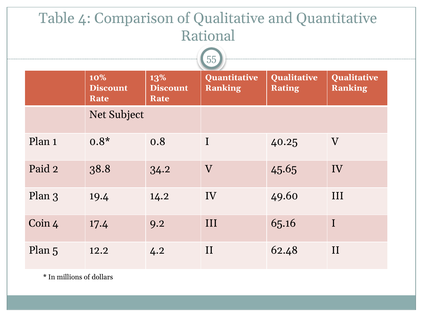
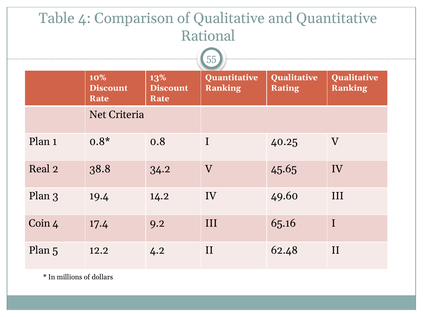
Subject: Subject -> Criteria (126, 115)
Paid: Paid -> Real (39, 169)
